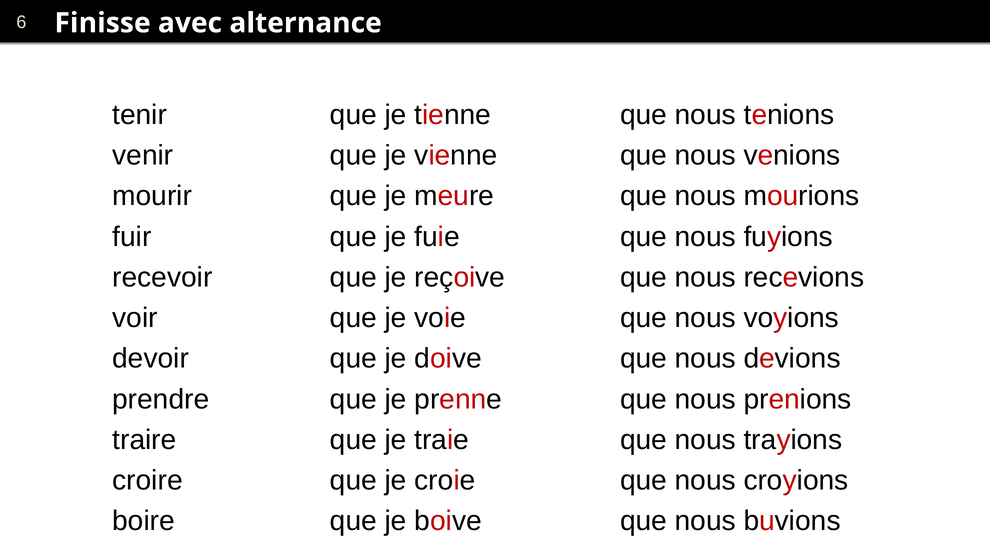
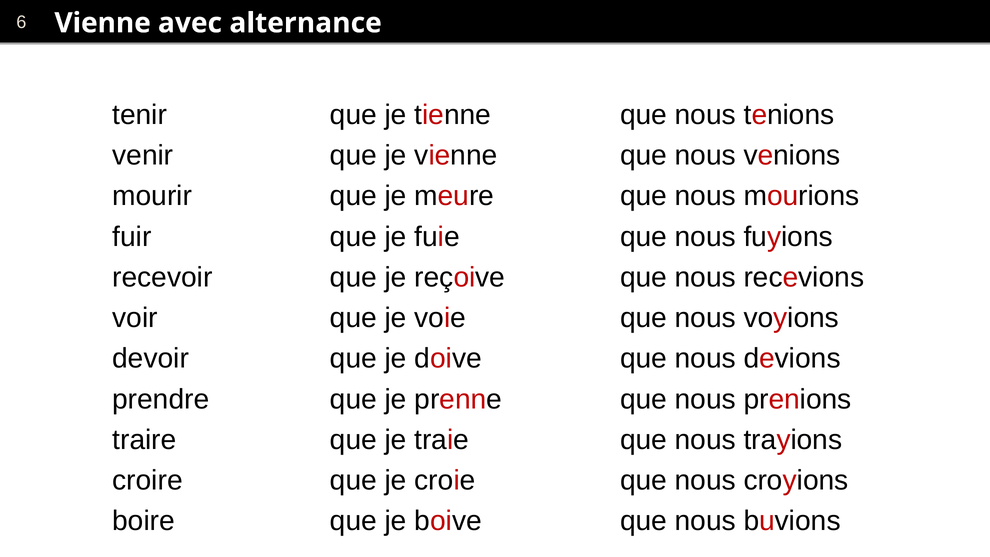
Finisse: Finisse -> Vienne (103, 23)
